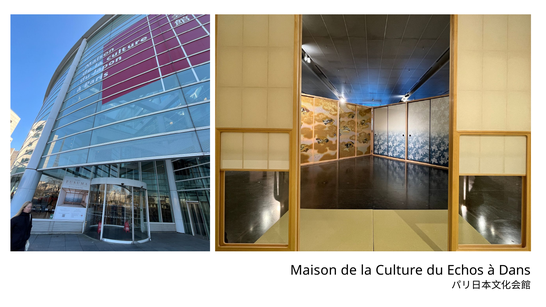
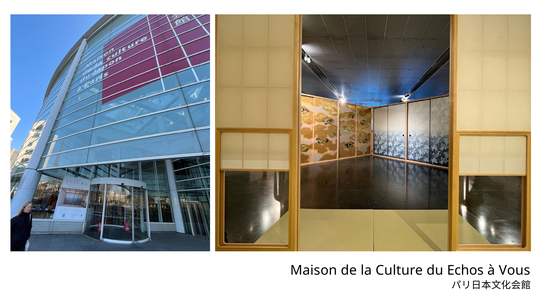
Dans: Dans -> Vous (515, 270)
